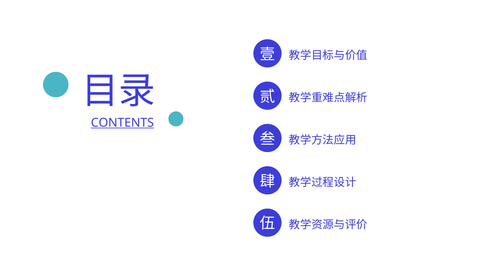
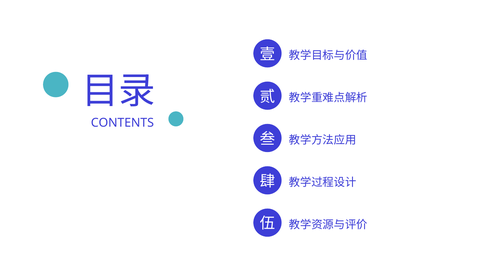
CONTENTS underline: present -> none (122, 123)
